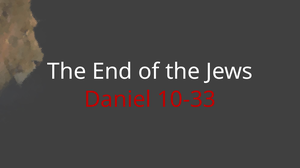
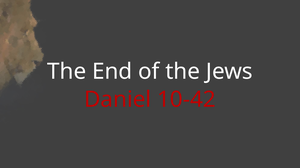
10-33: 10-33 -> 10-42 (186, 100)
